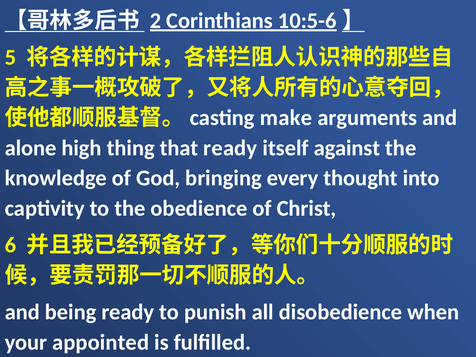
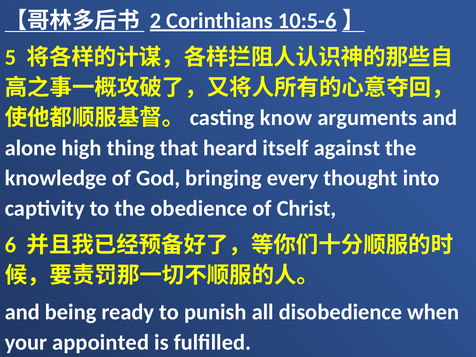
make: make -> know (286, 118)
that ready: ready -> heard (230, 148)
